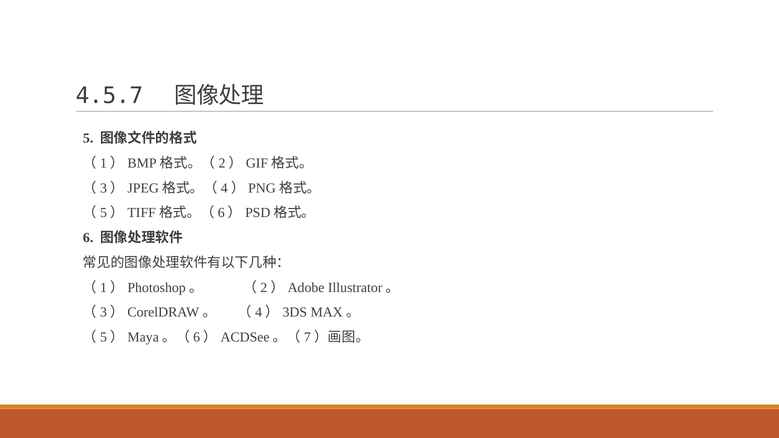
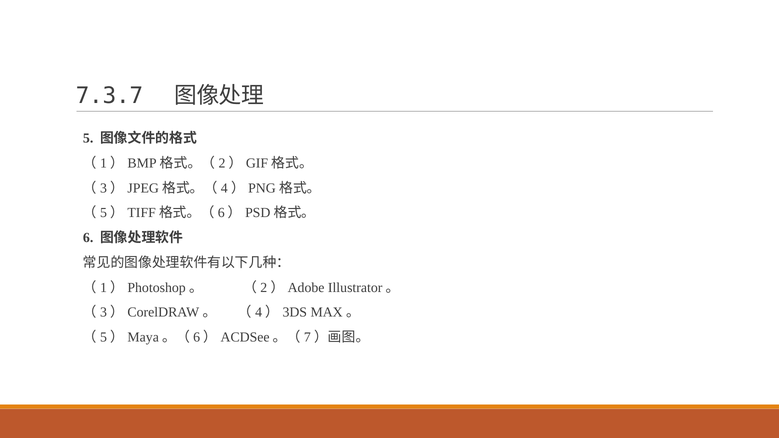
4.5.7: 4.5.7 -> 7.3.7 (109, 96)
